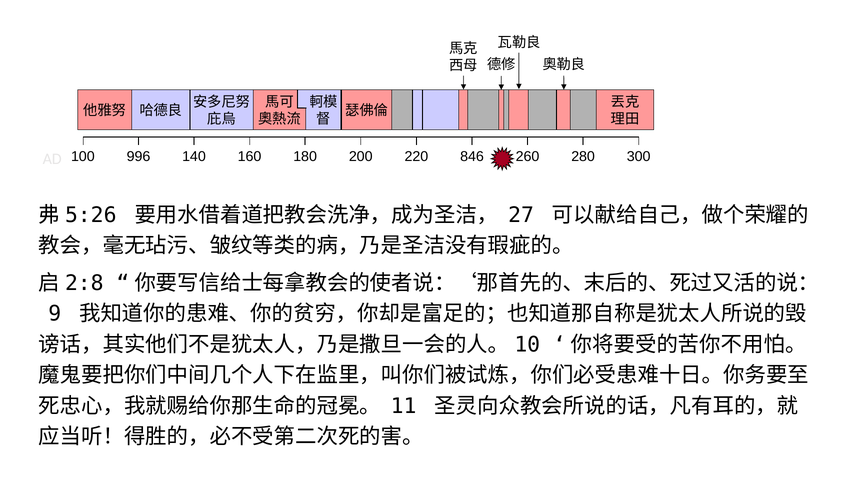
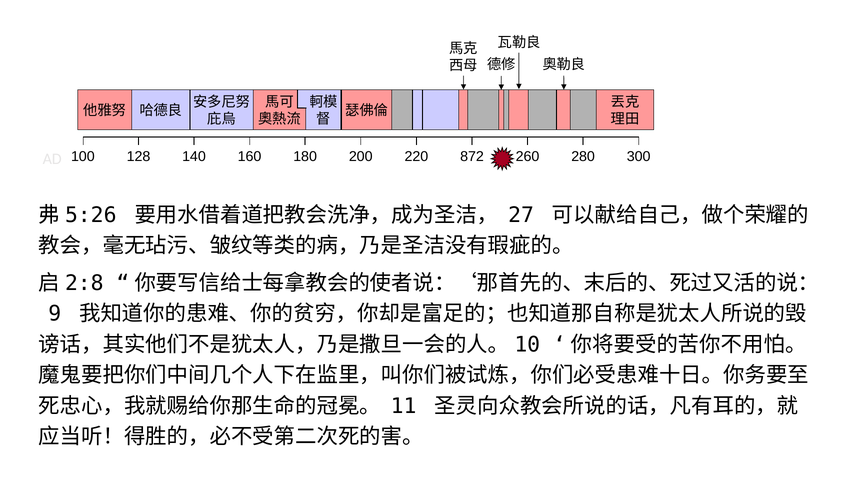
996: 996 -> 128 (138, 157)
846: 846 -> 872 (472, 157)
